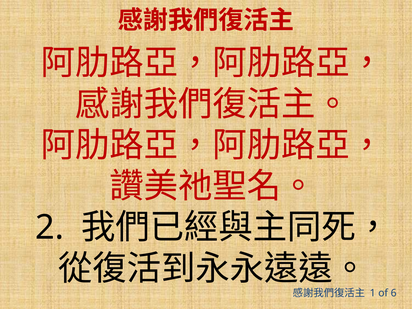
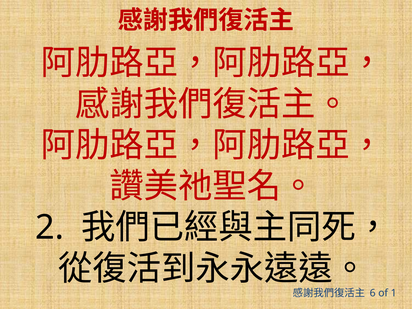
1: 1 -> 6 (373, 293)
6: 6 -> 1 (394, 293)
